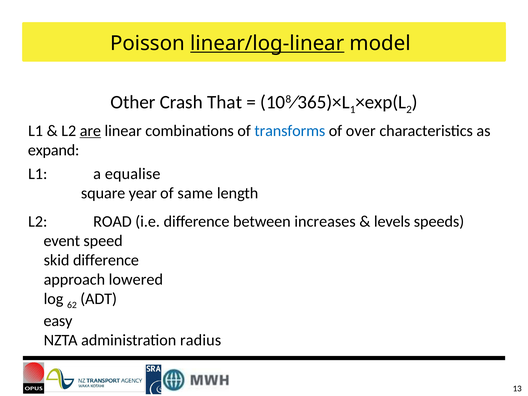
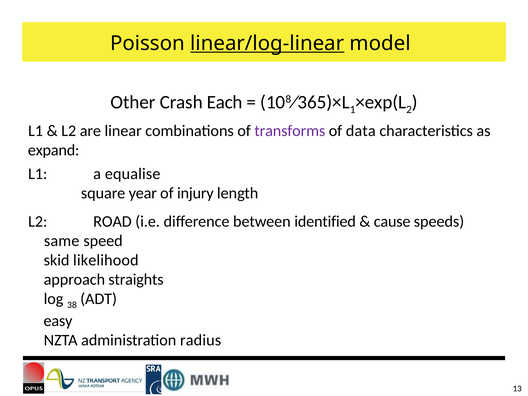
That: That -> Each (225, 102)
are underline: present -> none (90, 131)
transforms colour: blue -> purple (290, 131)
over: over -> data (361, 131)
same: same -> injury (195, 193)
increases: increases -> identified (325, 221)
levels: levels -> cause (392, 221)
event: event -> same (62, 241)
skid difference: difference -> likelihood (106, 260)
lowered: lowered -> straights (136, 279)
62: 62 -> 38 (72, 305)
